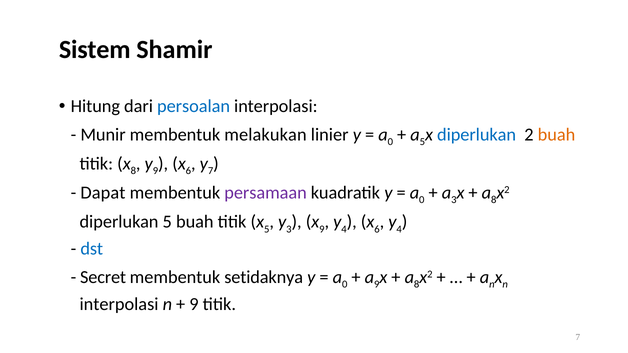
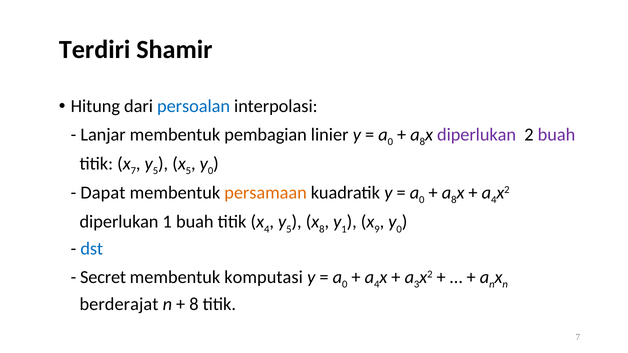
Sistem: Sistem -> Terdiri (95, 49)
Munir: Munir -> Lanjar (103, 135)
melakukan: melakukan -> pembagian (266, 135)
5: 5 -> 8 (422, 142)
diperlukan colour: blue -> purple (477, 135)
buah colour: orange -> purple (556, 135)
8: 8 -> 7 (133, 171)
9: 9 -> 5 (155, 171)
6: 6 -> 5 (188, 171)
7: 7 -> 0 (211, 171)
persamaan colour: purple -> orange (266, 193)
3: 3 -> 8 (454, 200)
8: 8 -> 4 (494, 200)
diperlukan 5: 5 -> 1 (167, 222)
5: 5 -> 4 (267, 229)
3: 3 -> 5 (289, 229)
9: 9 -> 8 (322, 229)
4: 4 -> 1 (344, 229)
6: 6 -> 9 (377, 229)
4: 4 -> 0 (399, 229)
setidaknya: setidaknya -> komputasi (264, 277)
9: 9 -> 4 (377, 285)
8: 8 -> 3 (417, 285)
interpolasi: interpolasi -> berderajat (119, 304)
9: 9 -> 8 (194, 304)
